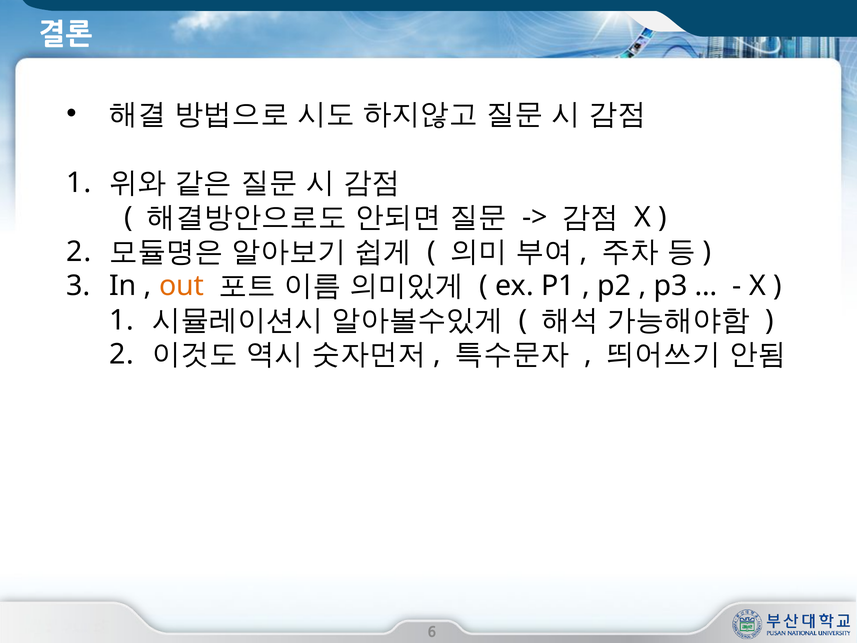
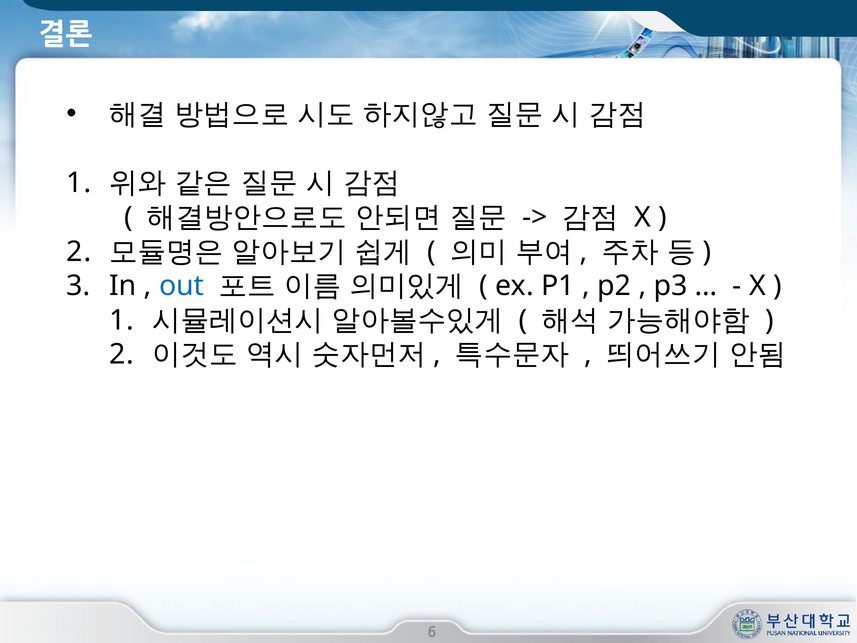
out colour: orange -> blue (182, 286)
